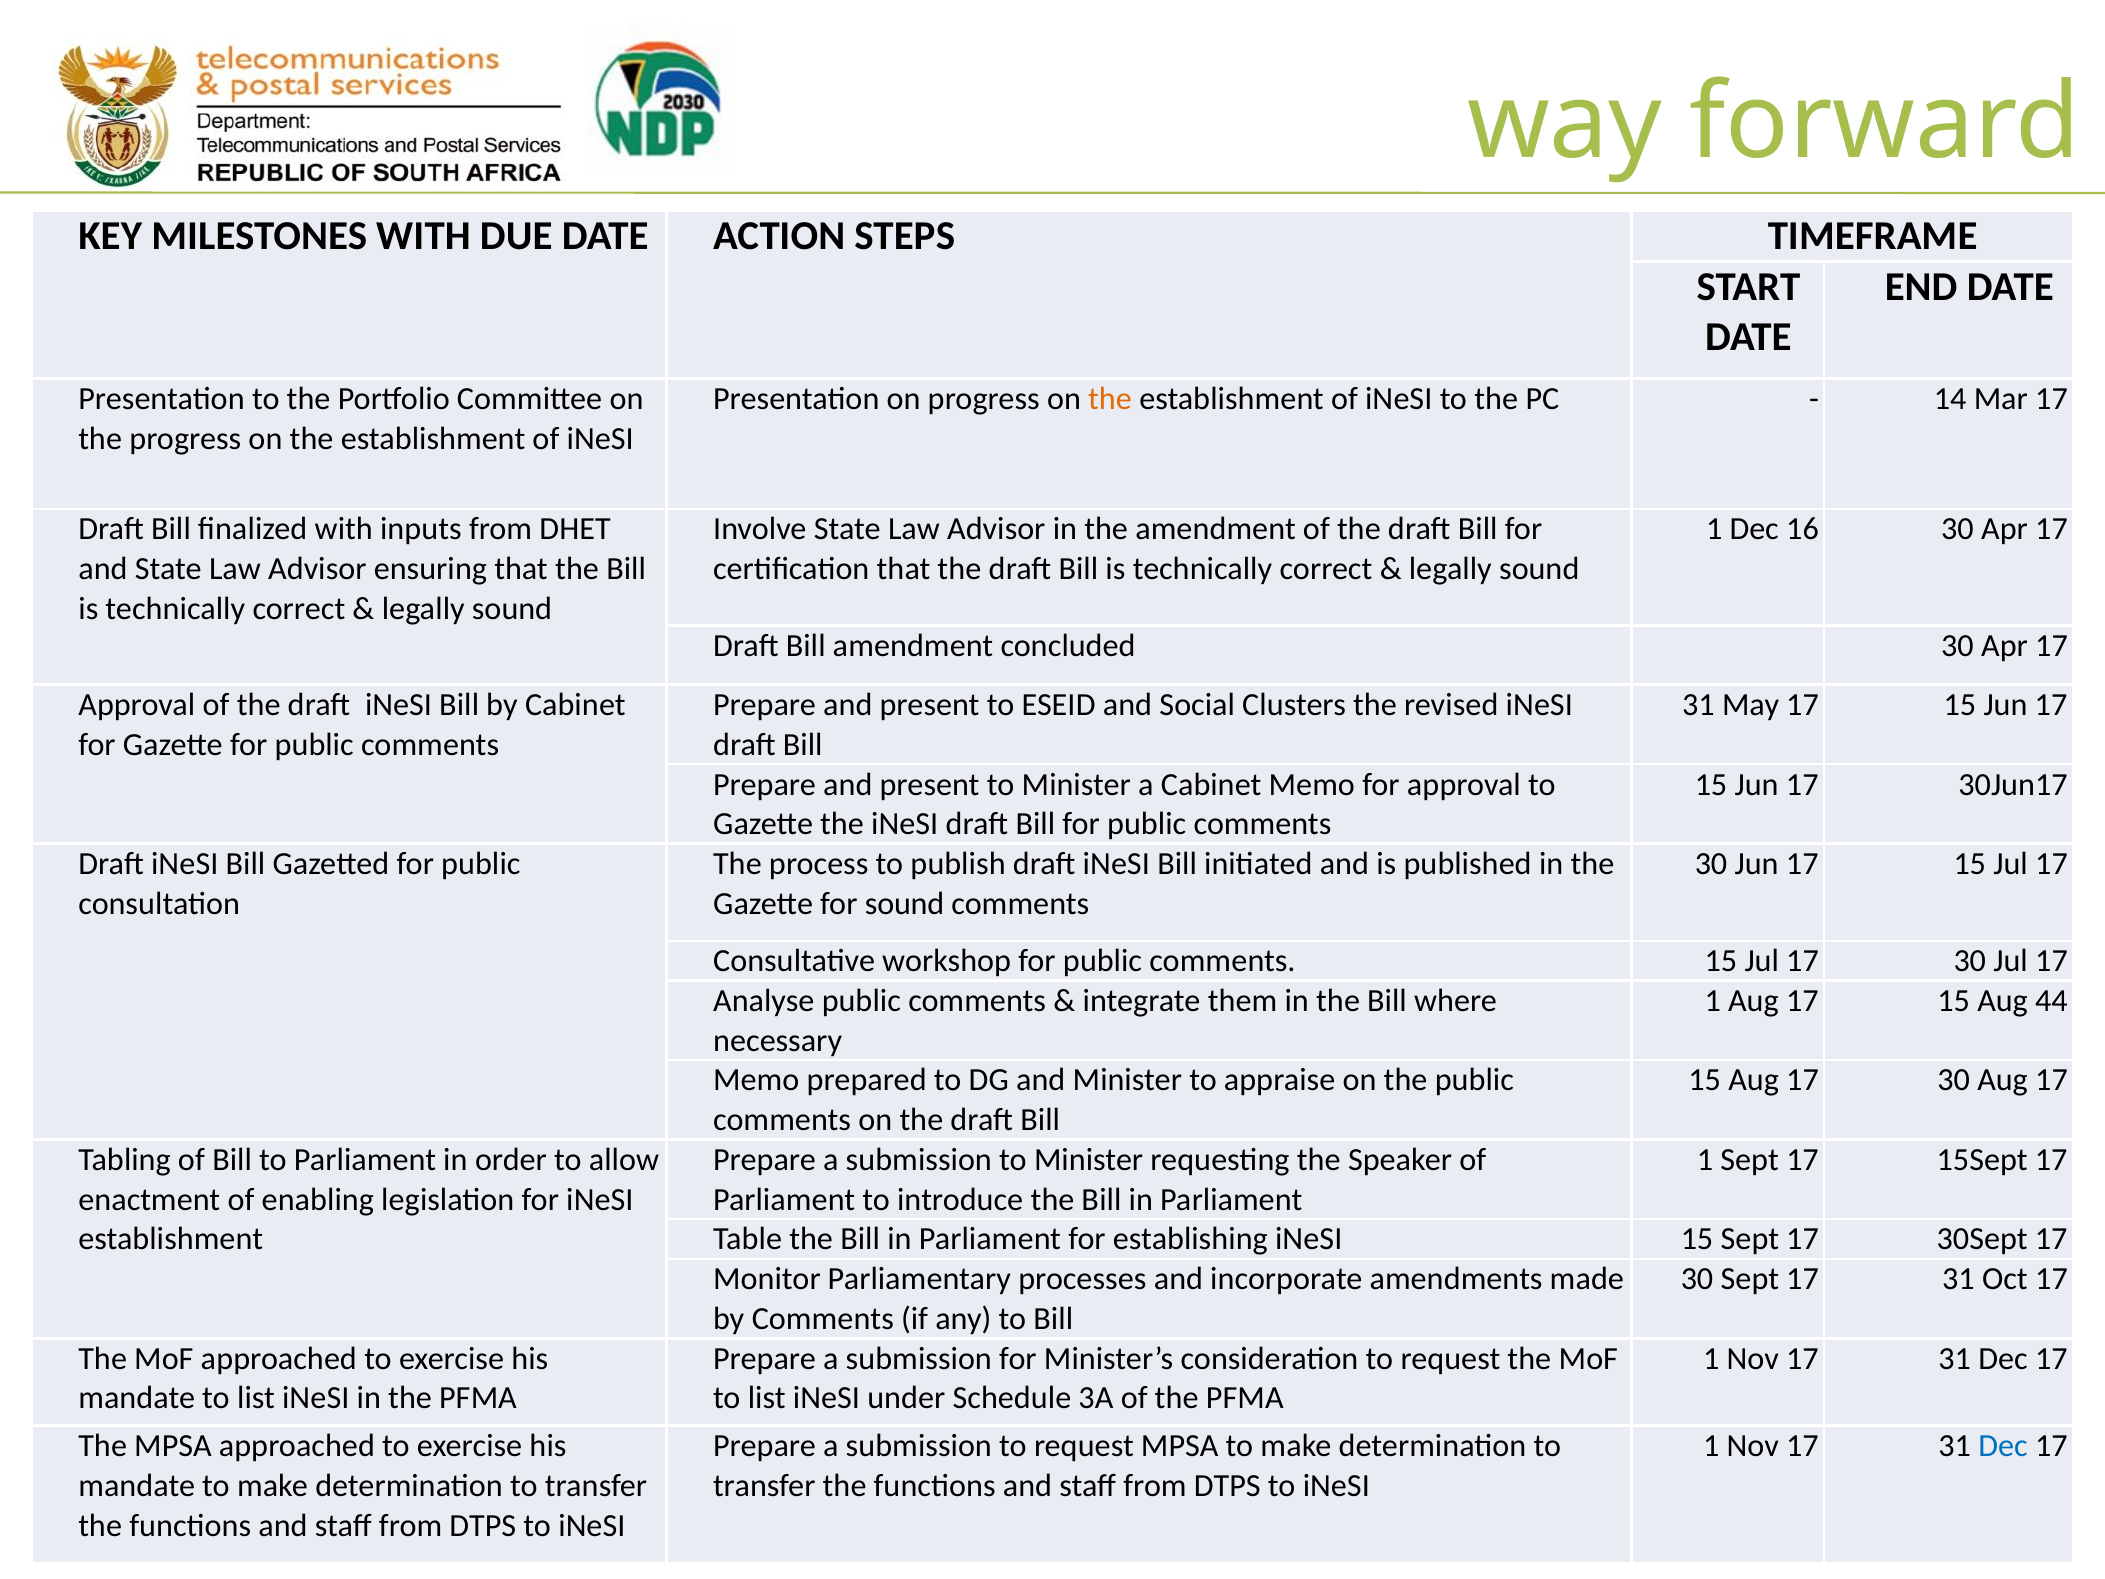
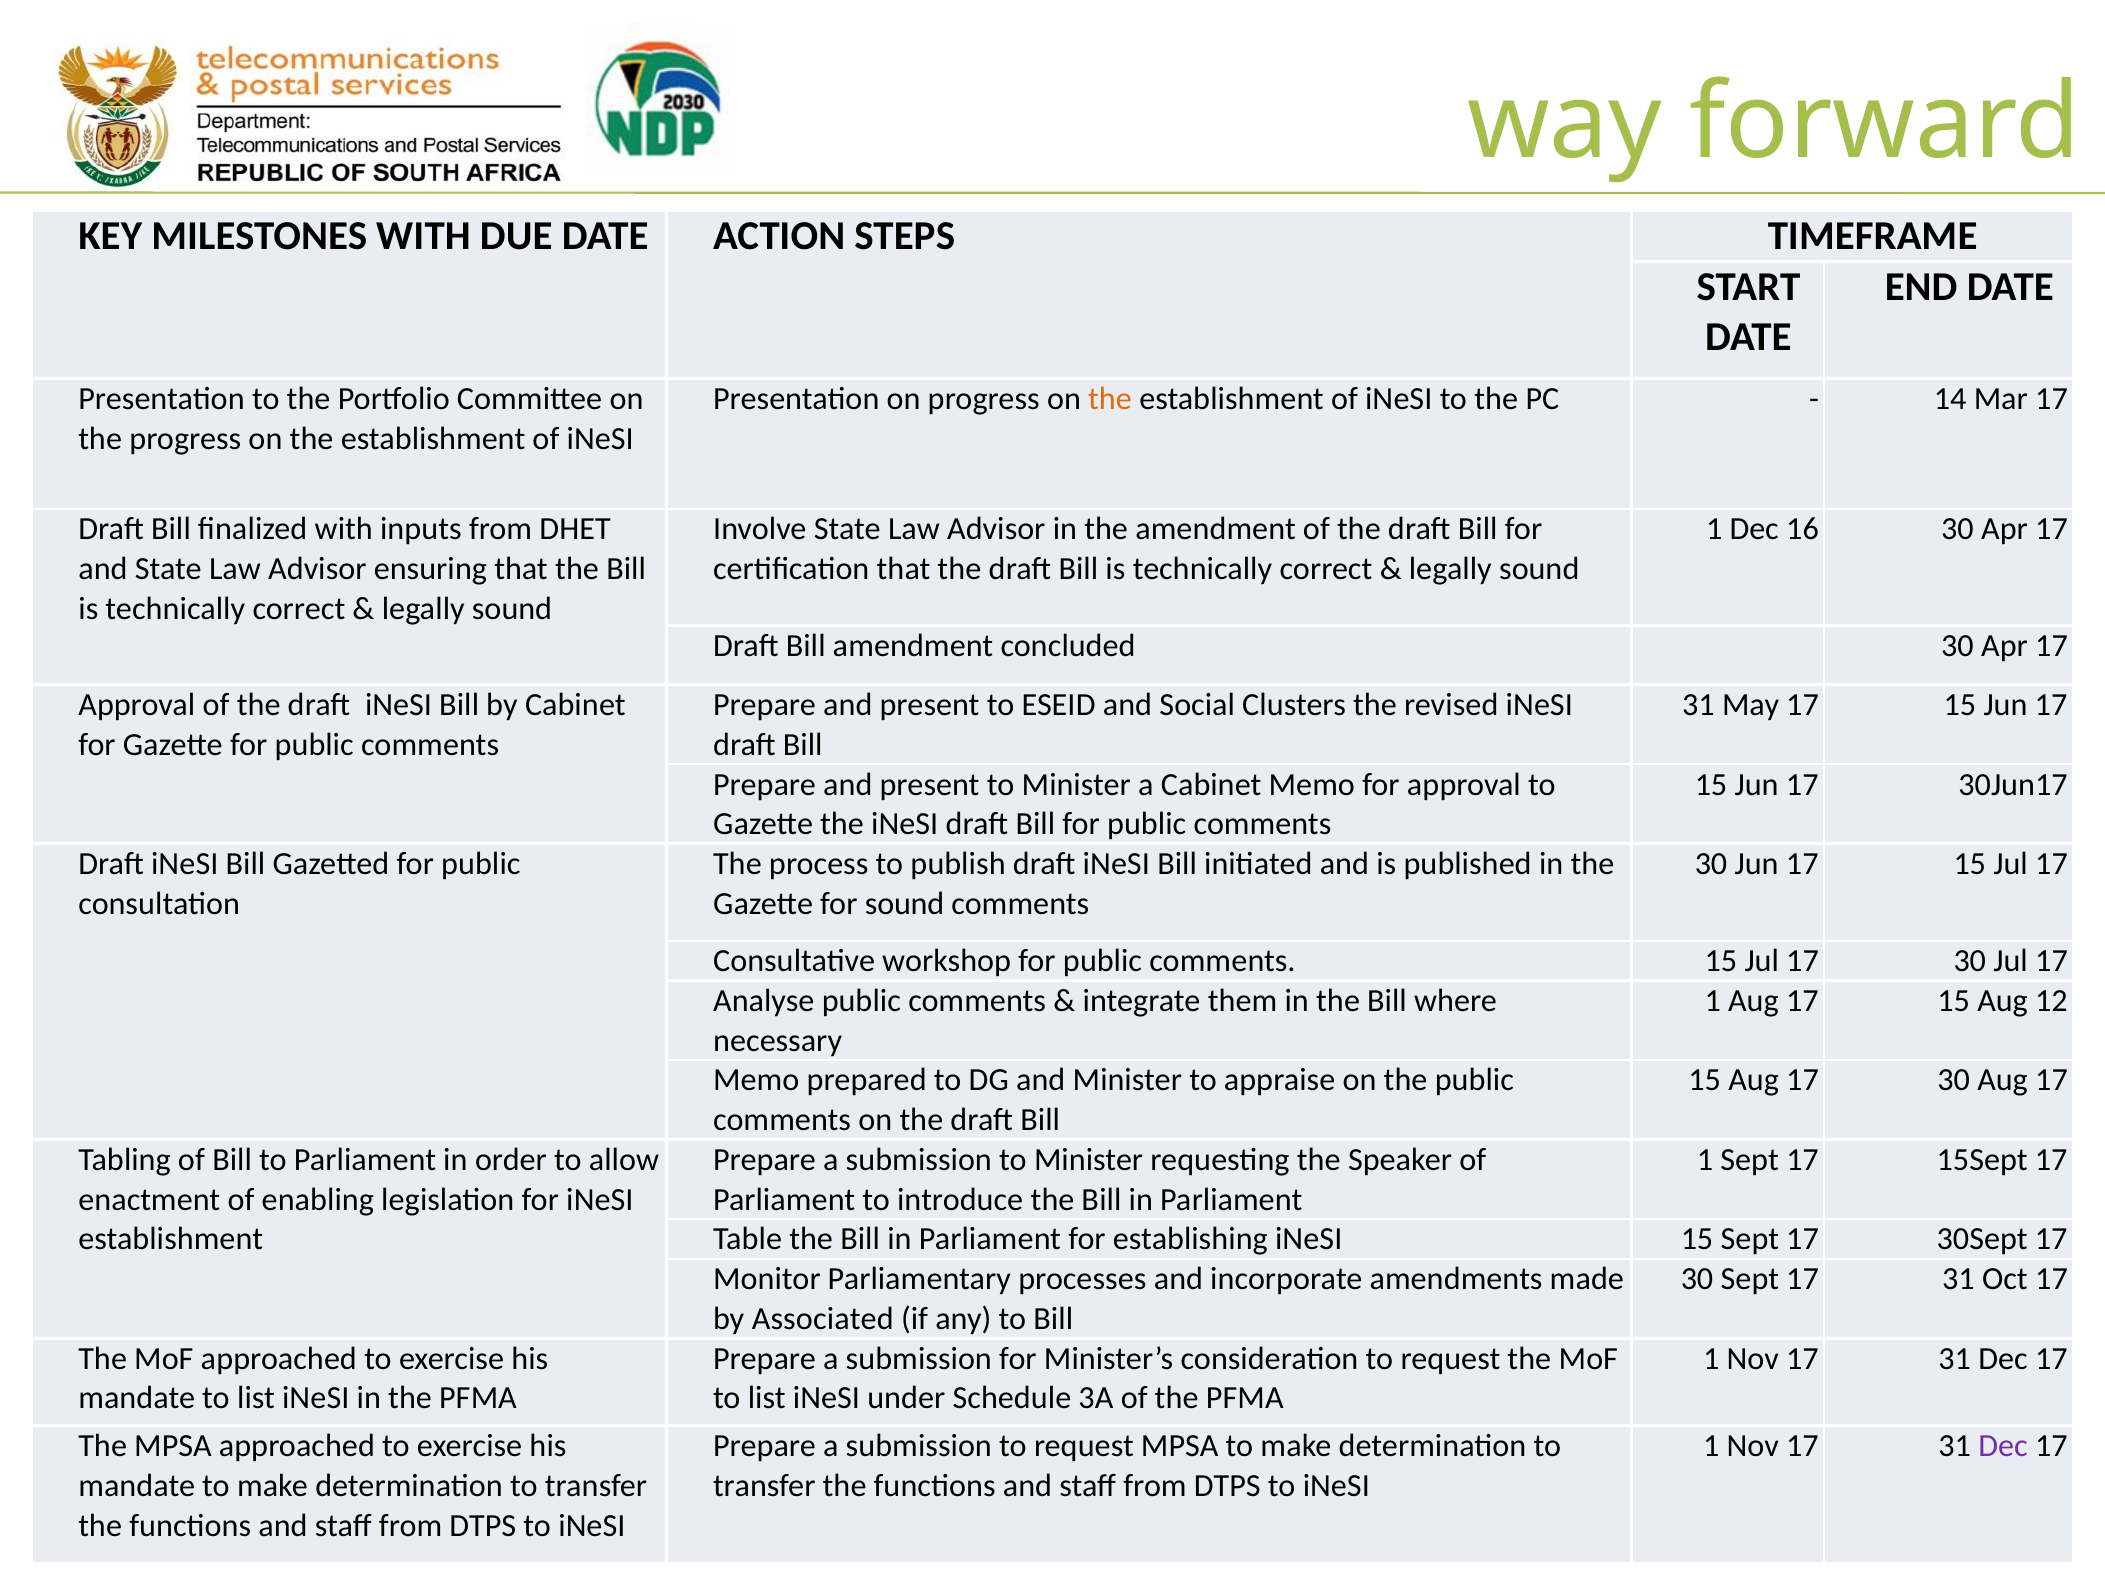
44: 44 -> 12 (2051, 1001)
by Comments: Comments -> Associated (823, 1319)
Dec colour: blue -> purple (2003, 1446)
